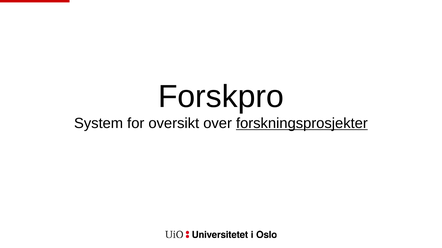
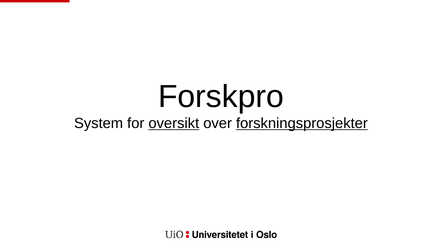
oversikt underline: none -> present (174, 124)
